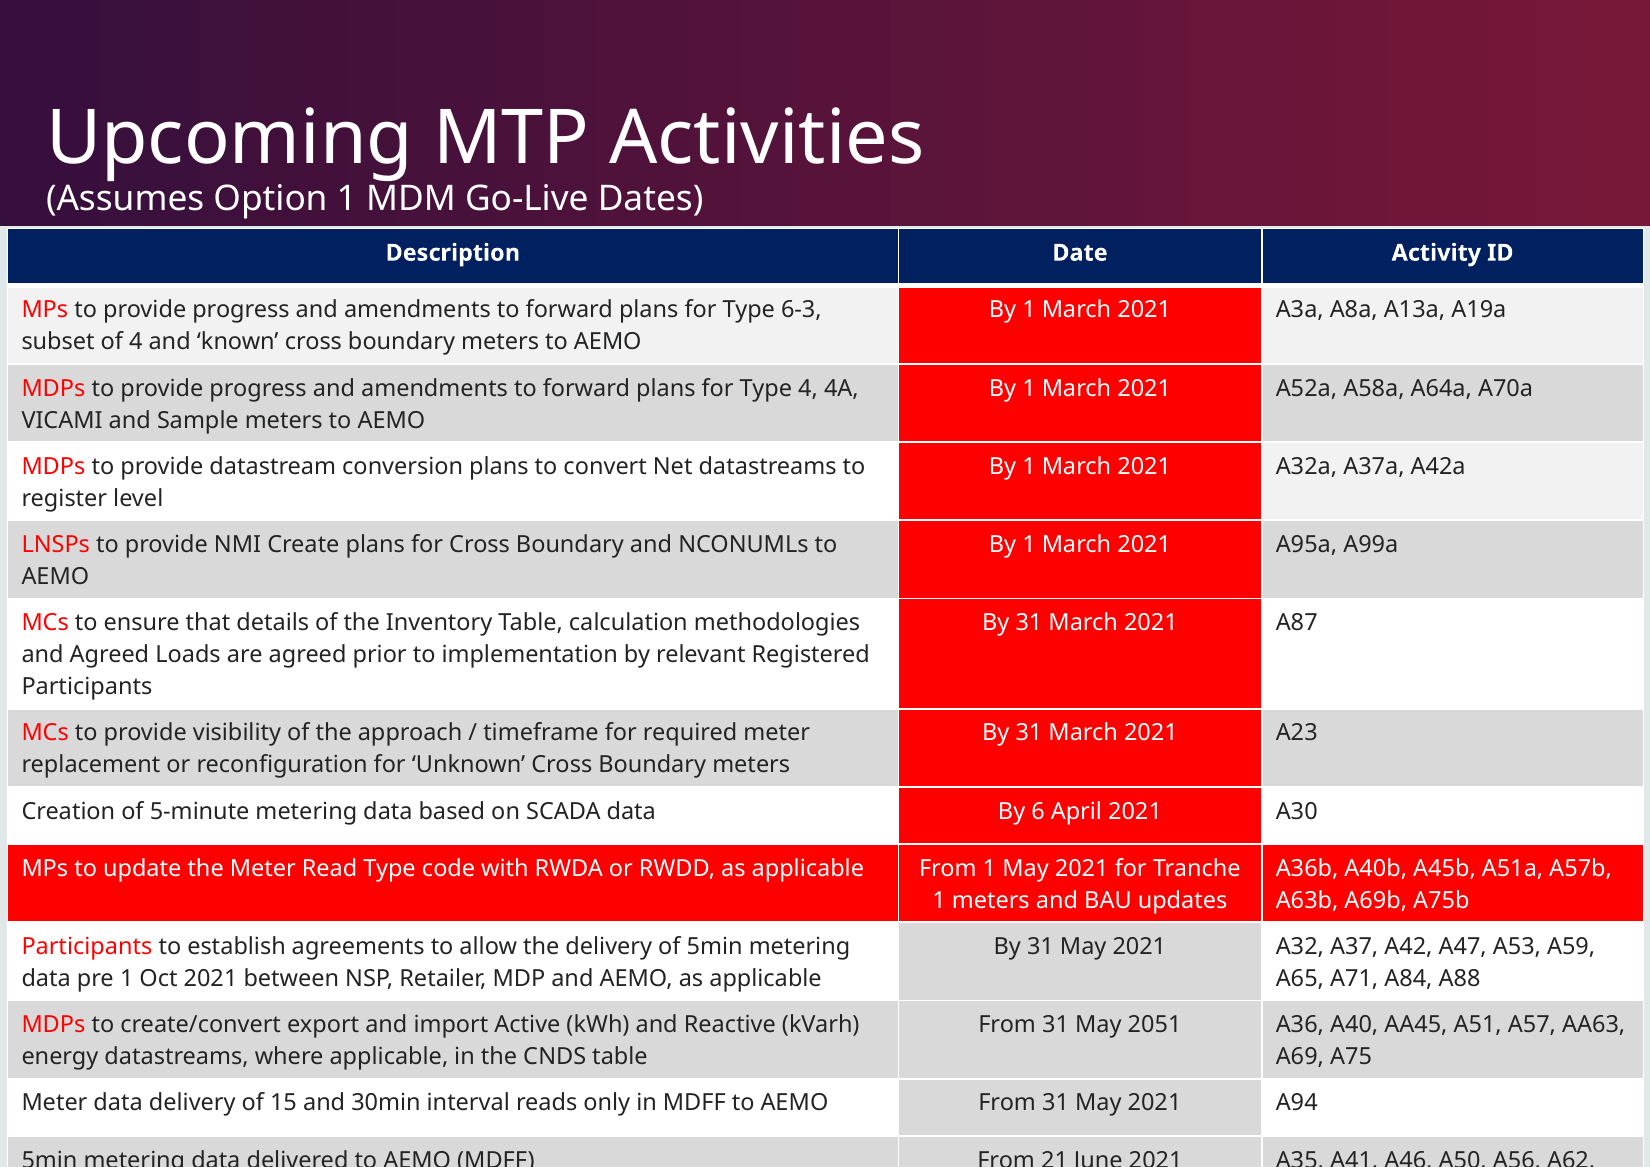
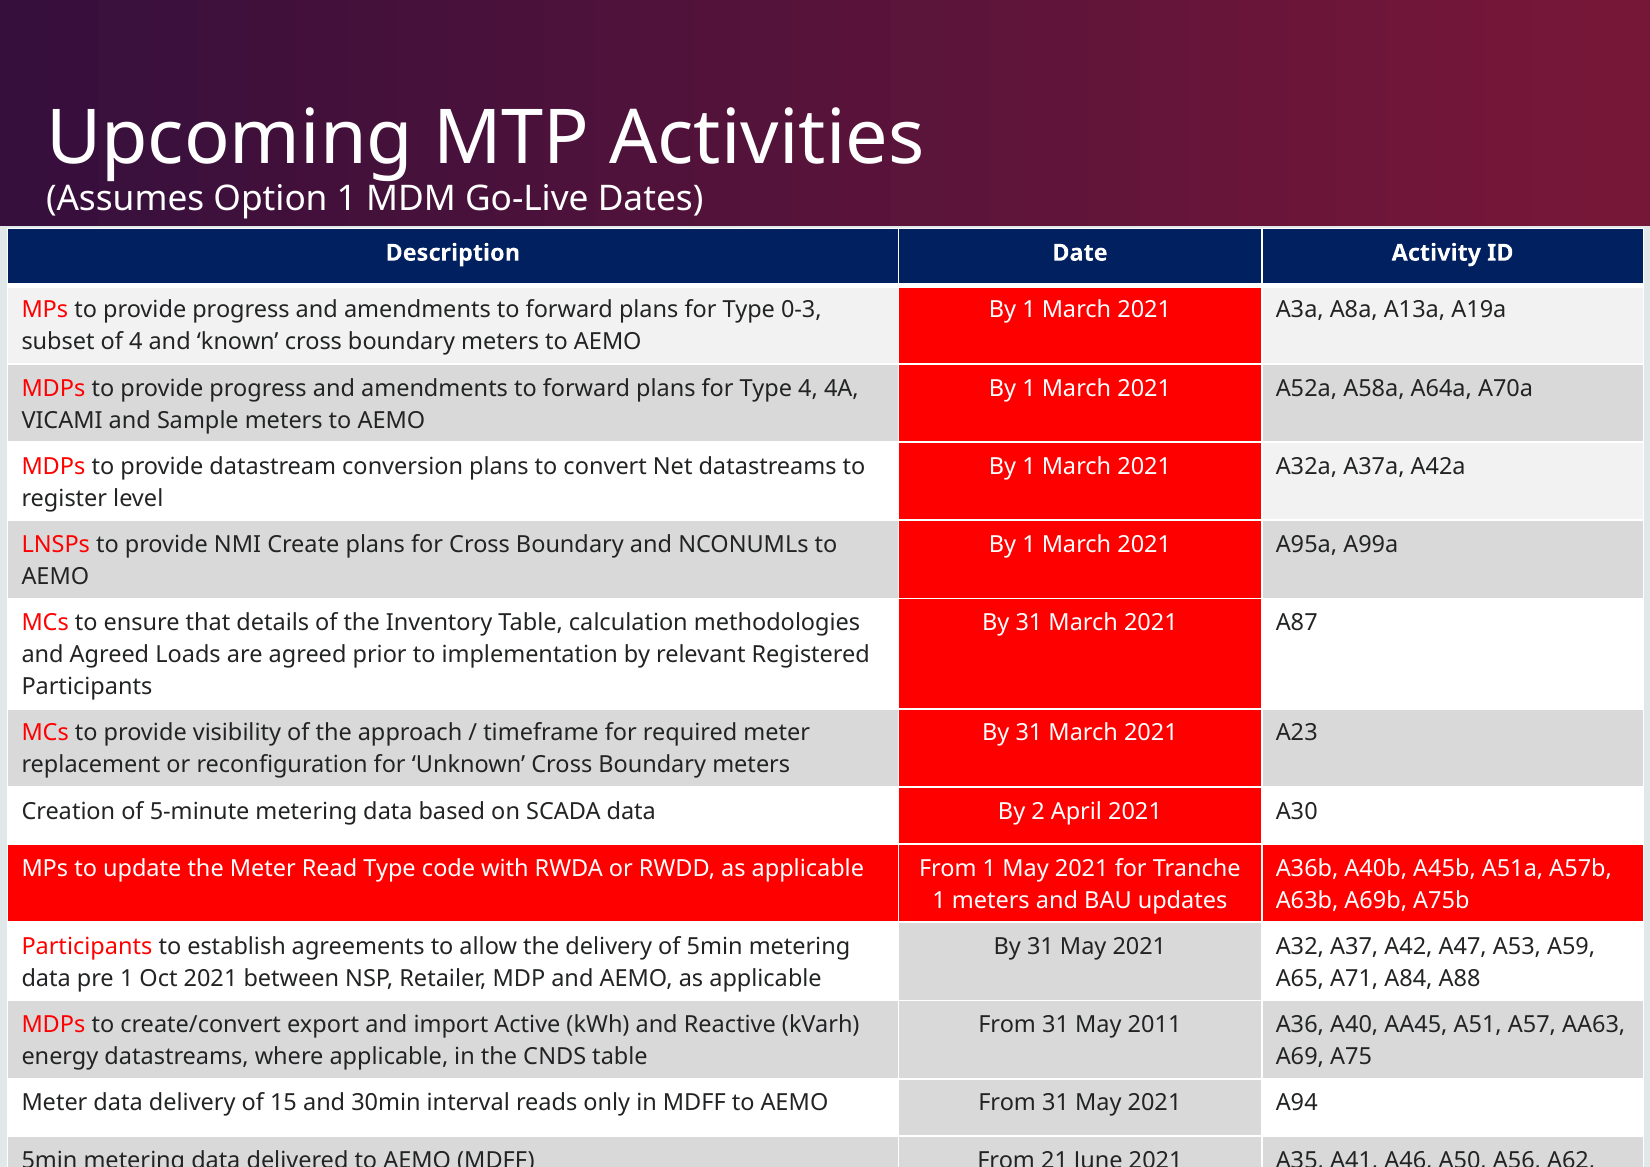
6-3: 6-3 -> 0-3 (801, 310)
6: 6 -> 2 (1038, 811)
2051: 2051 -> 2011 (1155, 1025)
